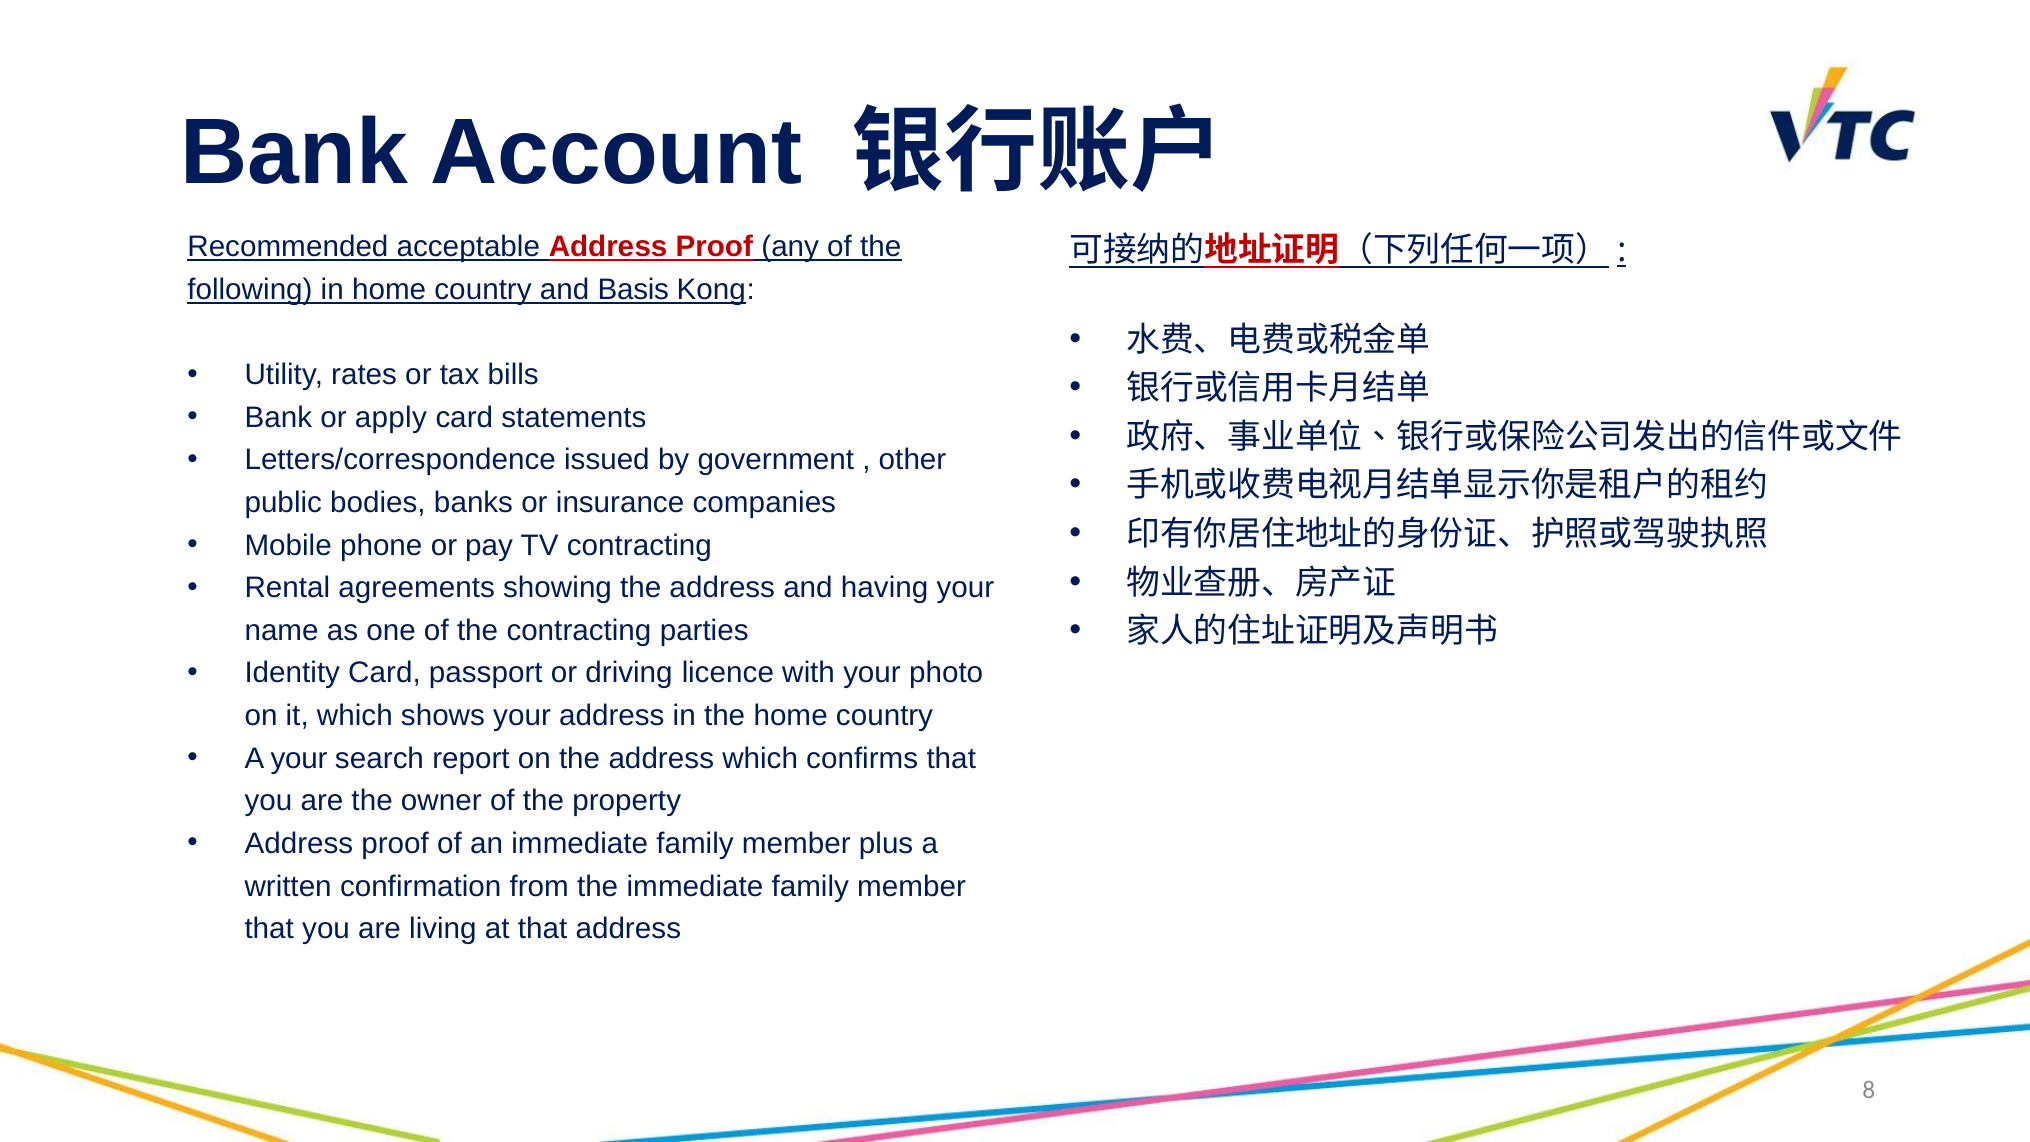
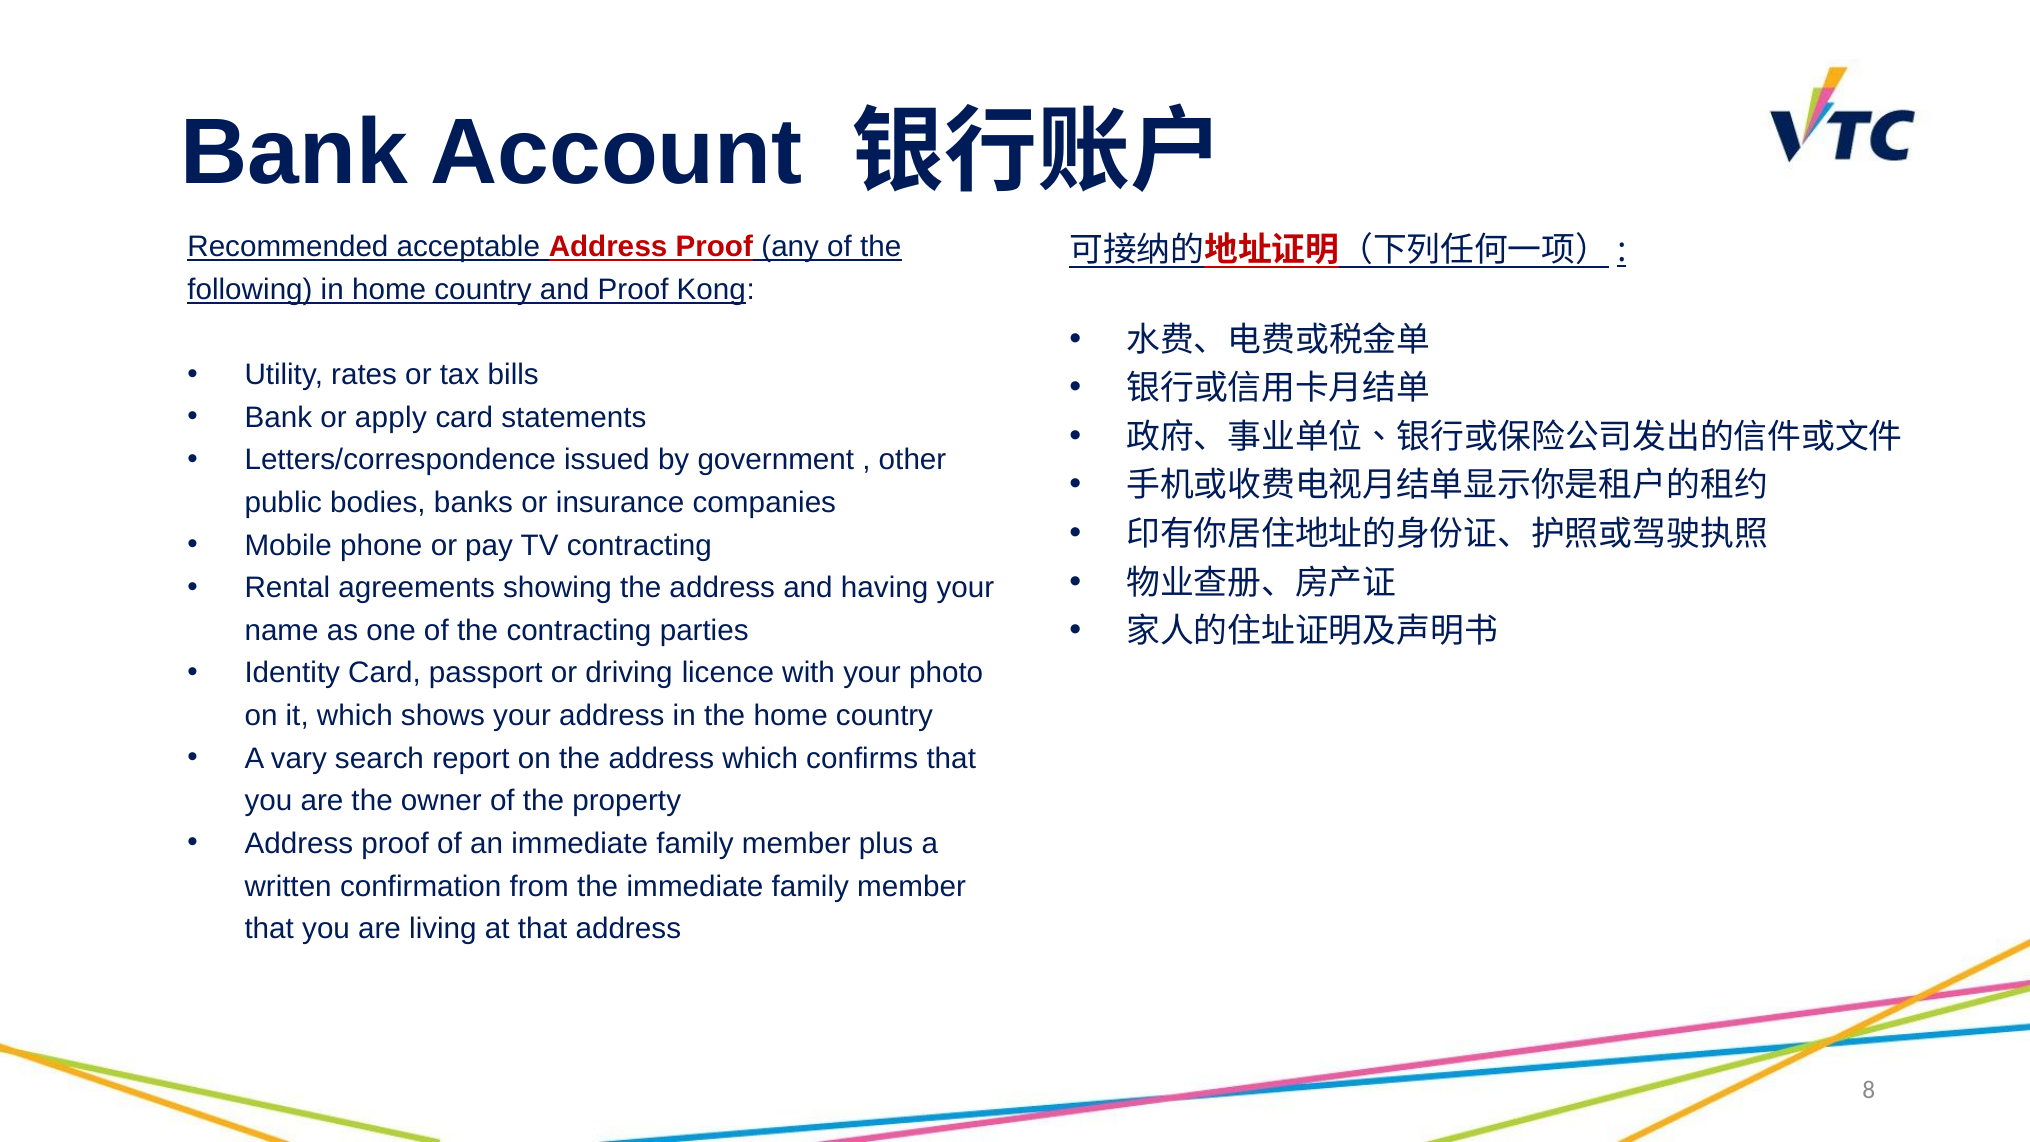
and Basis: Basis -> Proof (633, 290)
A your: your -> vary (299, 758)
